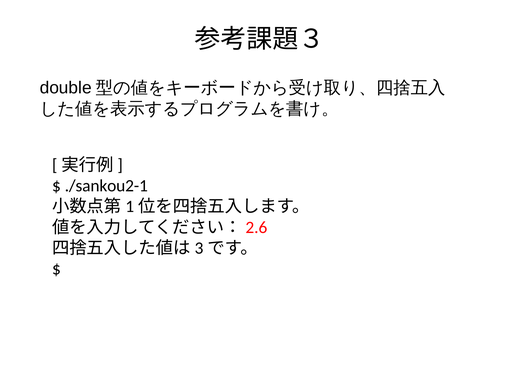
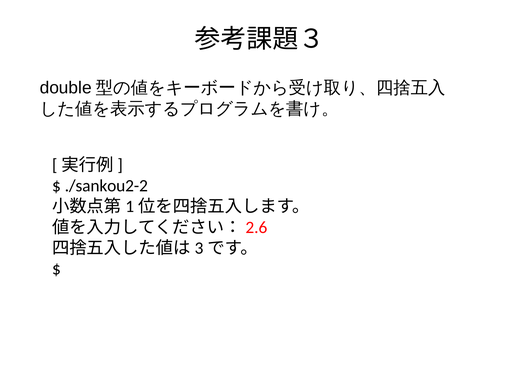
./sankou2-1: ./sankou2-1 -> ./sankou2-2 (106, 186)
